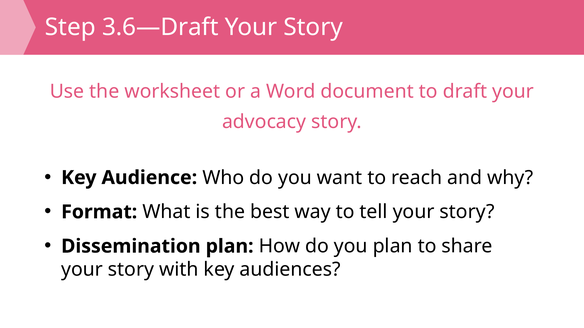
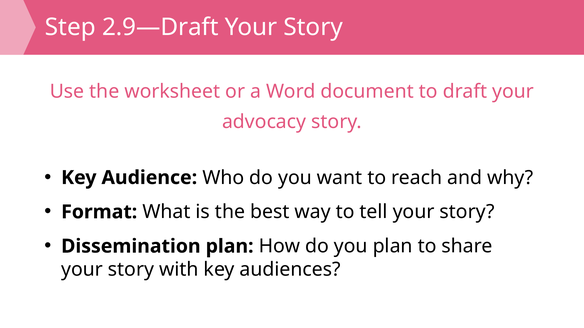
3.6—Draft: 3.6—Draft -> 2.9—Draft (160, 27)
